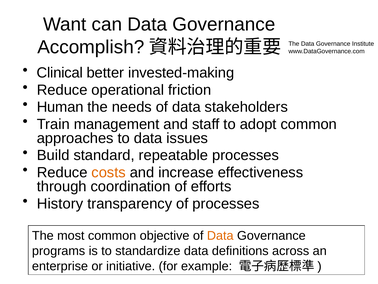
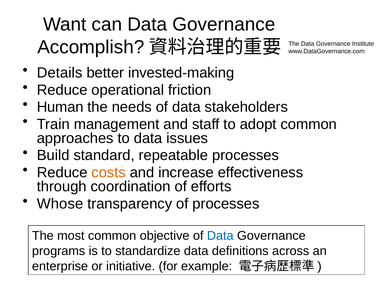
Clinical: Clinical -> Details (60, 73)
History: History -> Whose (60, 203)
Data colour: orange -> blue (220, 235)
